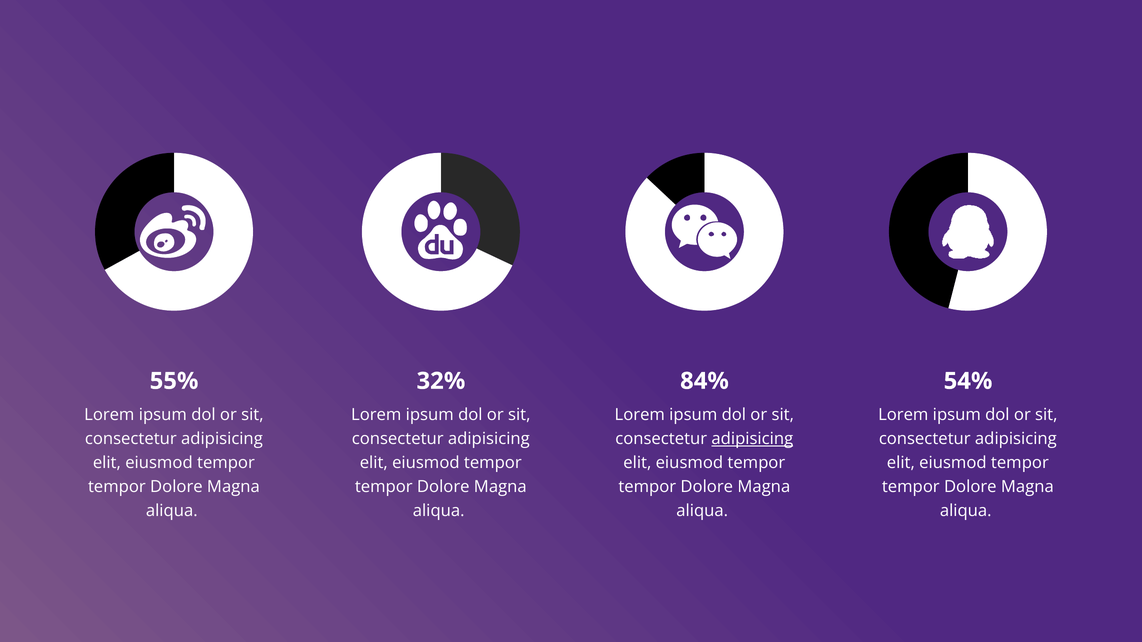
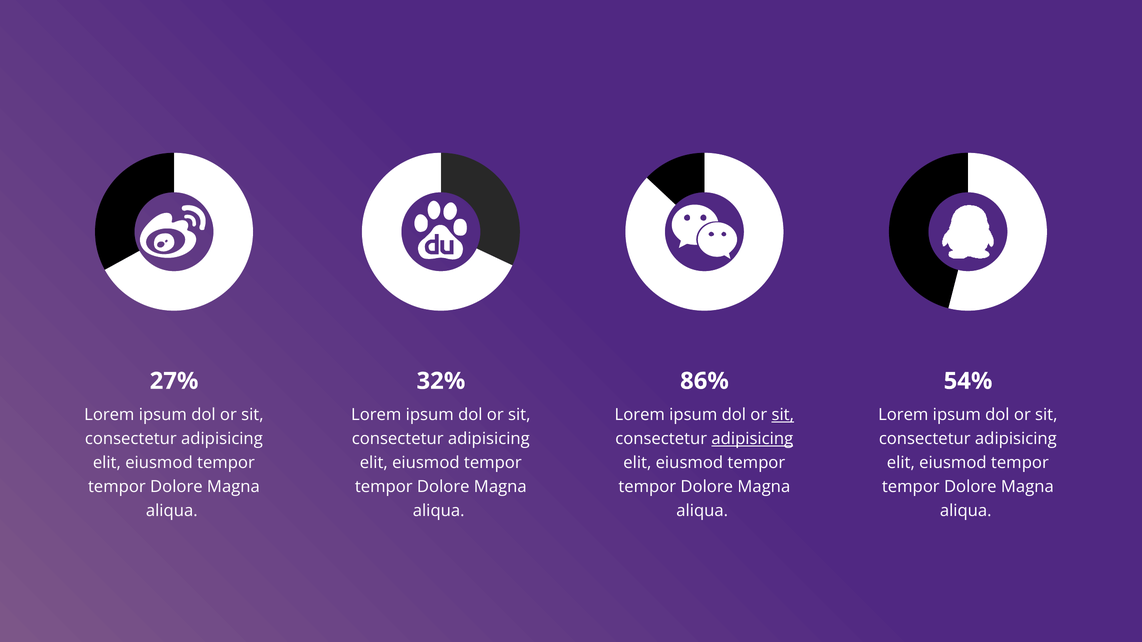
55%: 55% -> 27% (174, 381)
84%: 84% -> 86% (704, 381)
sit underline: none -> present (783, 415)
